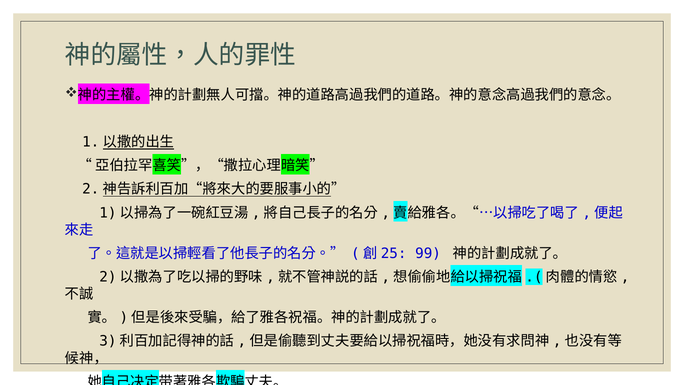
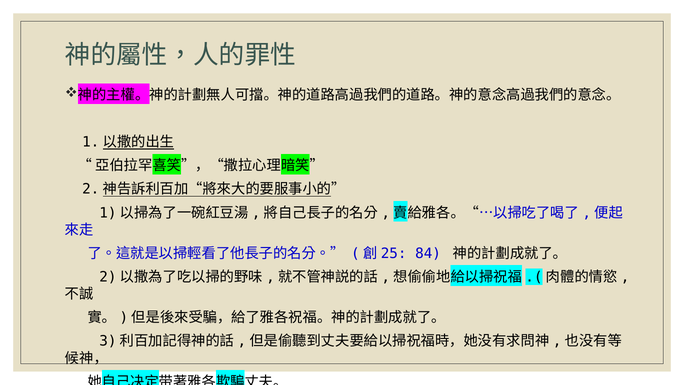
99: 99 -> 84 (428, 253)
